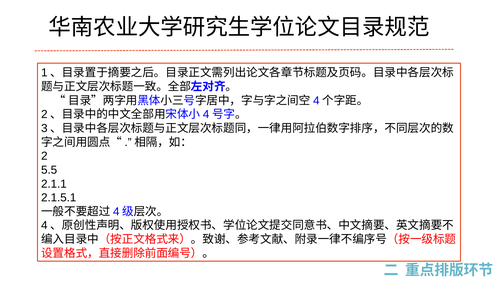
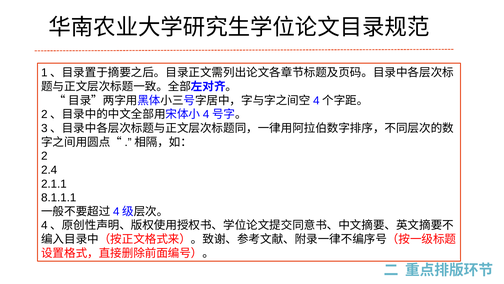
5.5: 5.5 -> 2.4 (49, 170)
2.1.5.1: 2.1.5.1 -> 8.1.1.1 (59, 197)
